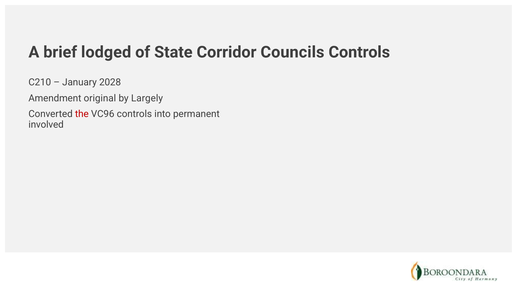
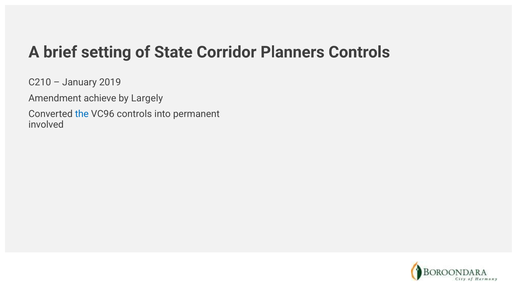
lodged: lodged -> setting (106, 52)
Councils: Councils -> Planners (293, 52)
2028: 2028 -> 2019 (110, 82)
original: original -> achieve (100, 98)
the colour: red -> blue (82, 114)
